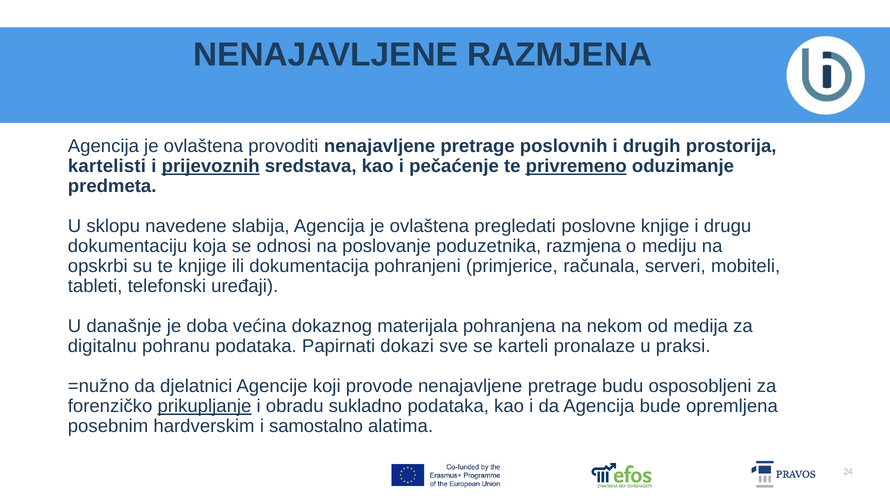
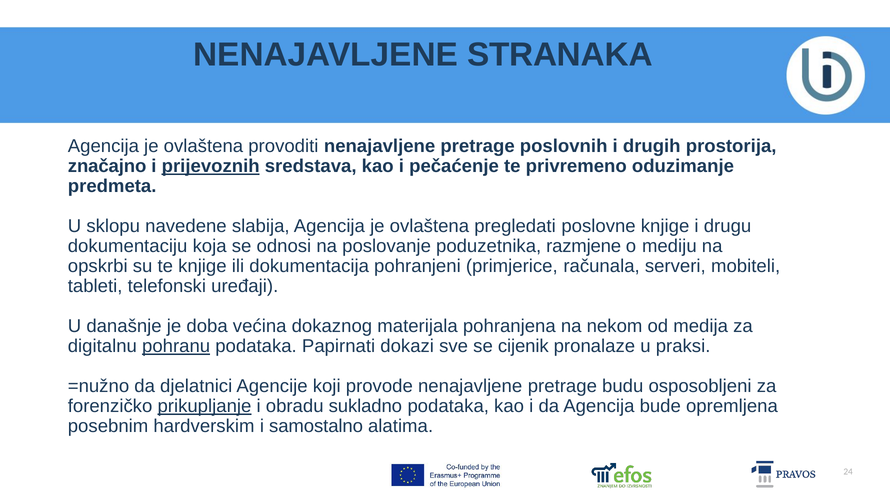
NENAJAVLJENE RAZMJENA: RAZMJENA -> STRANAKA (560, 55)
kartelisti: kartelisti -> značajno (107, 167)
privremeno underline: present -> none (576, 167)
poduzetnika razmjena: razmjena -> razmjene (584, 247)
pohranu underline: none -> present (176, 347)
karteli: karteli -> cijenik (523, 347)
